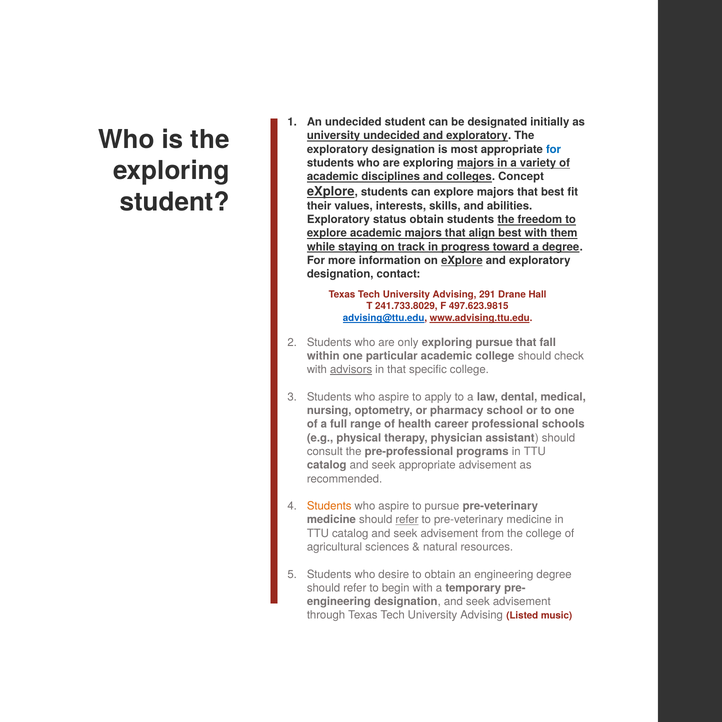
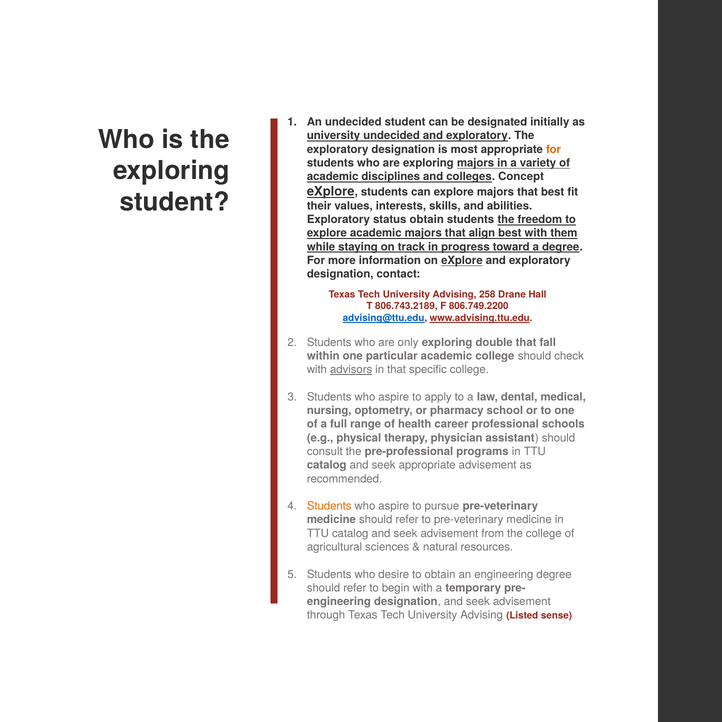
for colour: blue -> orange (554, 149)
291: 291 -> 258 (487, 294)
241.733.8029: 241.733.8029 -> 806.743.2189 (406, 306)
497.623.9815: 497.623.9815 -> 806.749.2200 (479, 306)
exploring pursue: pursue -> double (494, 342)
refer underline: present -> none (407, 520)
music: music -> sense (557, 616)
